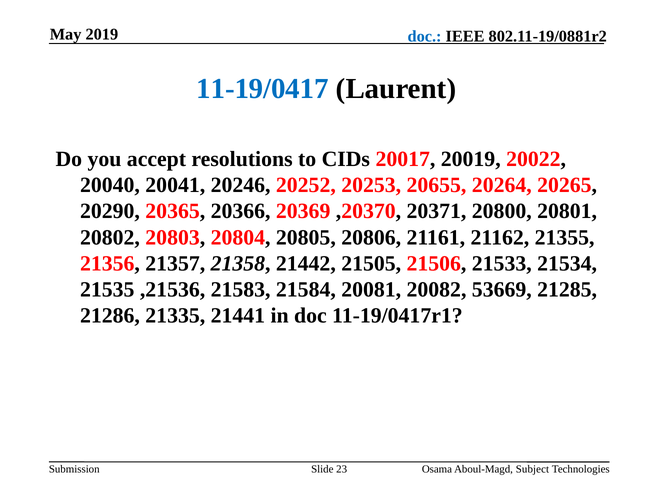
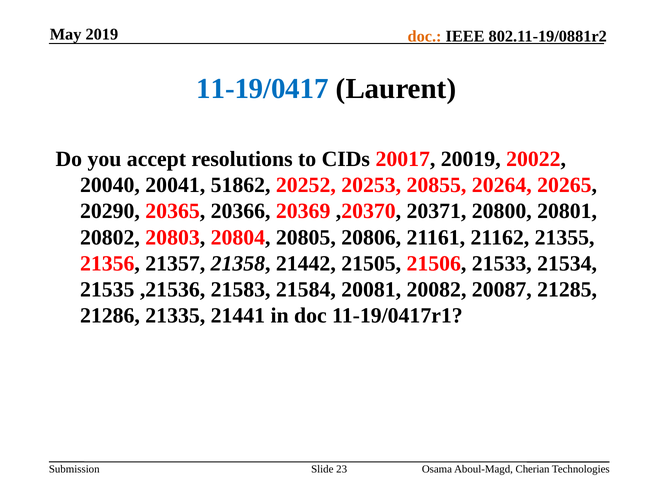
doc colour: blue -> orange (425, 36)
20246: 20246 -> 51862 (241, 185)
20655: 20655 -> 20855 (437, 185)
53669: 53669 -> 20087 (502, 290)
Subject: Subject -> Cherian (533, 470)
